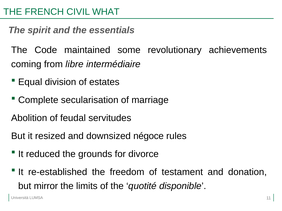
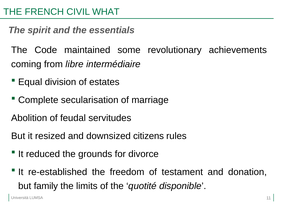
négoce: négoce -> citizens (149, 136)
mirror: mirror -> family (46, 186)
